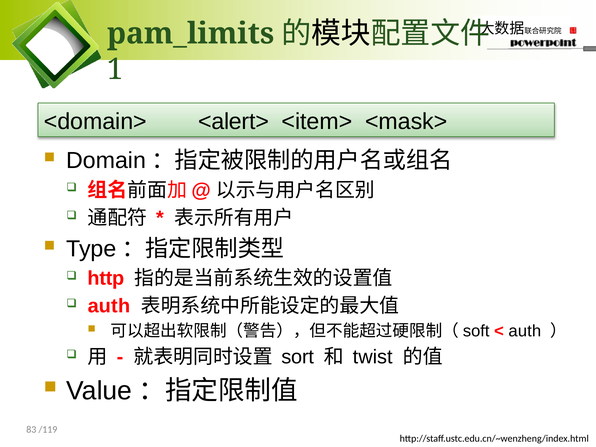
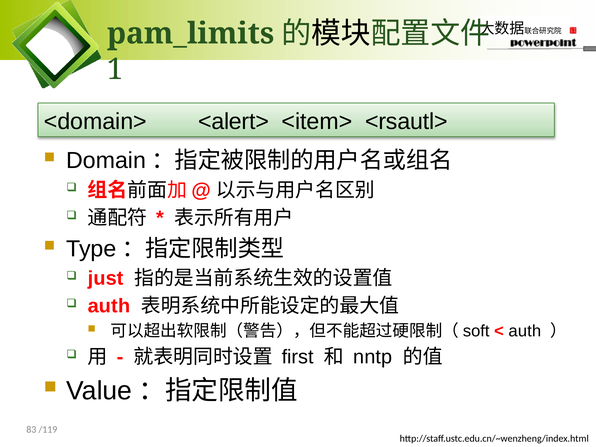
<mask>: <mask> -> <rsautl> (406, 121)
http: http -> just (106, 278)
sort: sort -> first (298, 357)
twist: twist -> nntp (373, 357)
